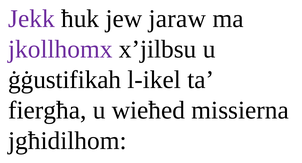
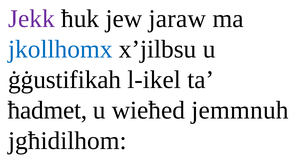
jkollhomx colour: purple -> blue (60, 49)
fiergħa: fiergħa -> ħadmet (47, 110)
missierna: missierna -> jemmnuh (240, 110)
